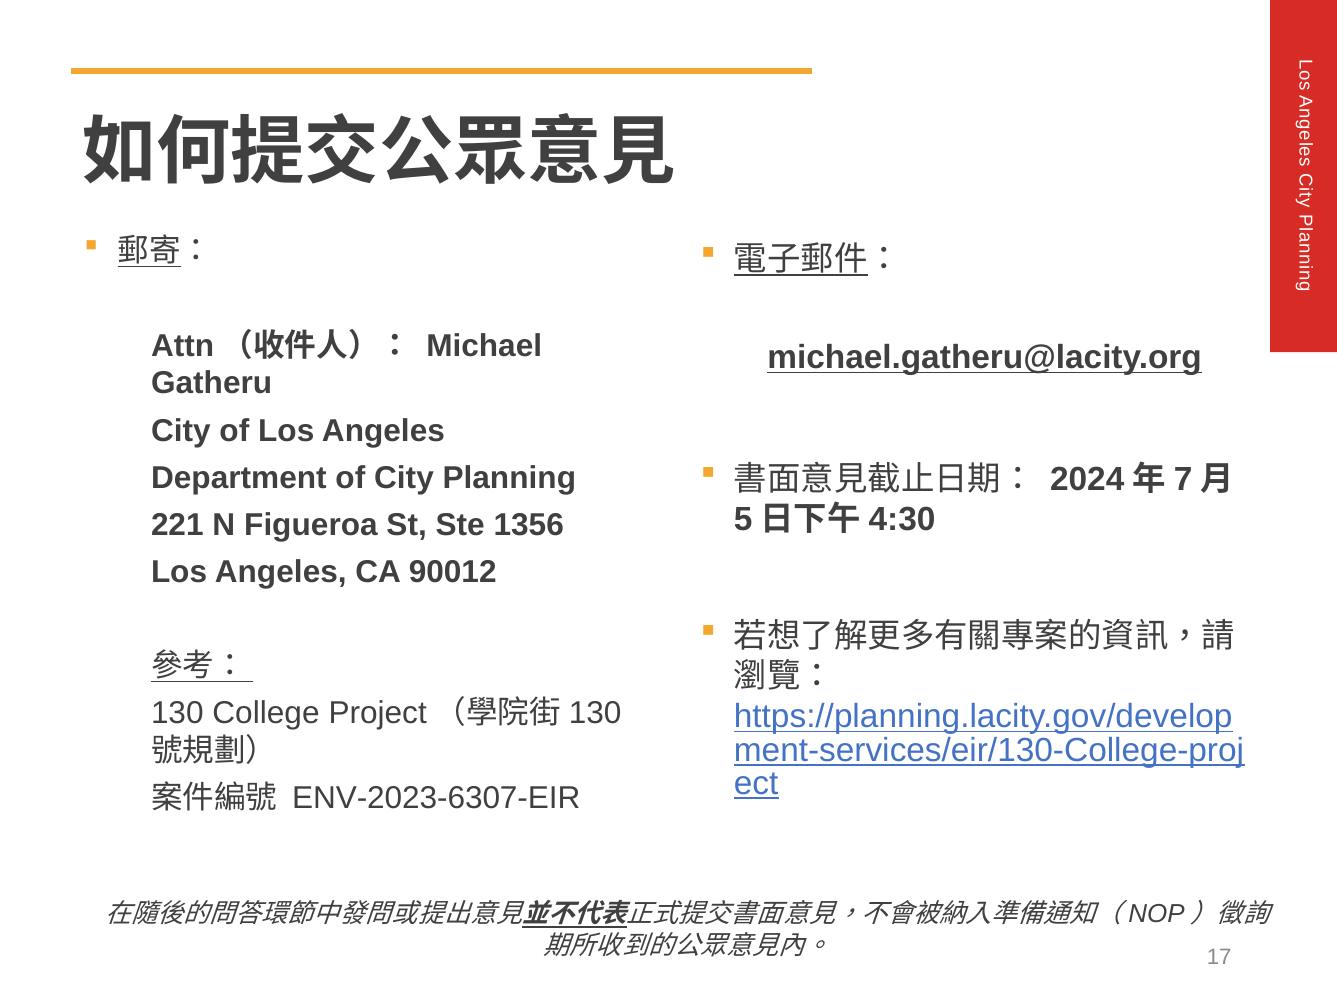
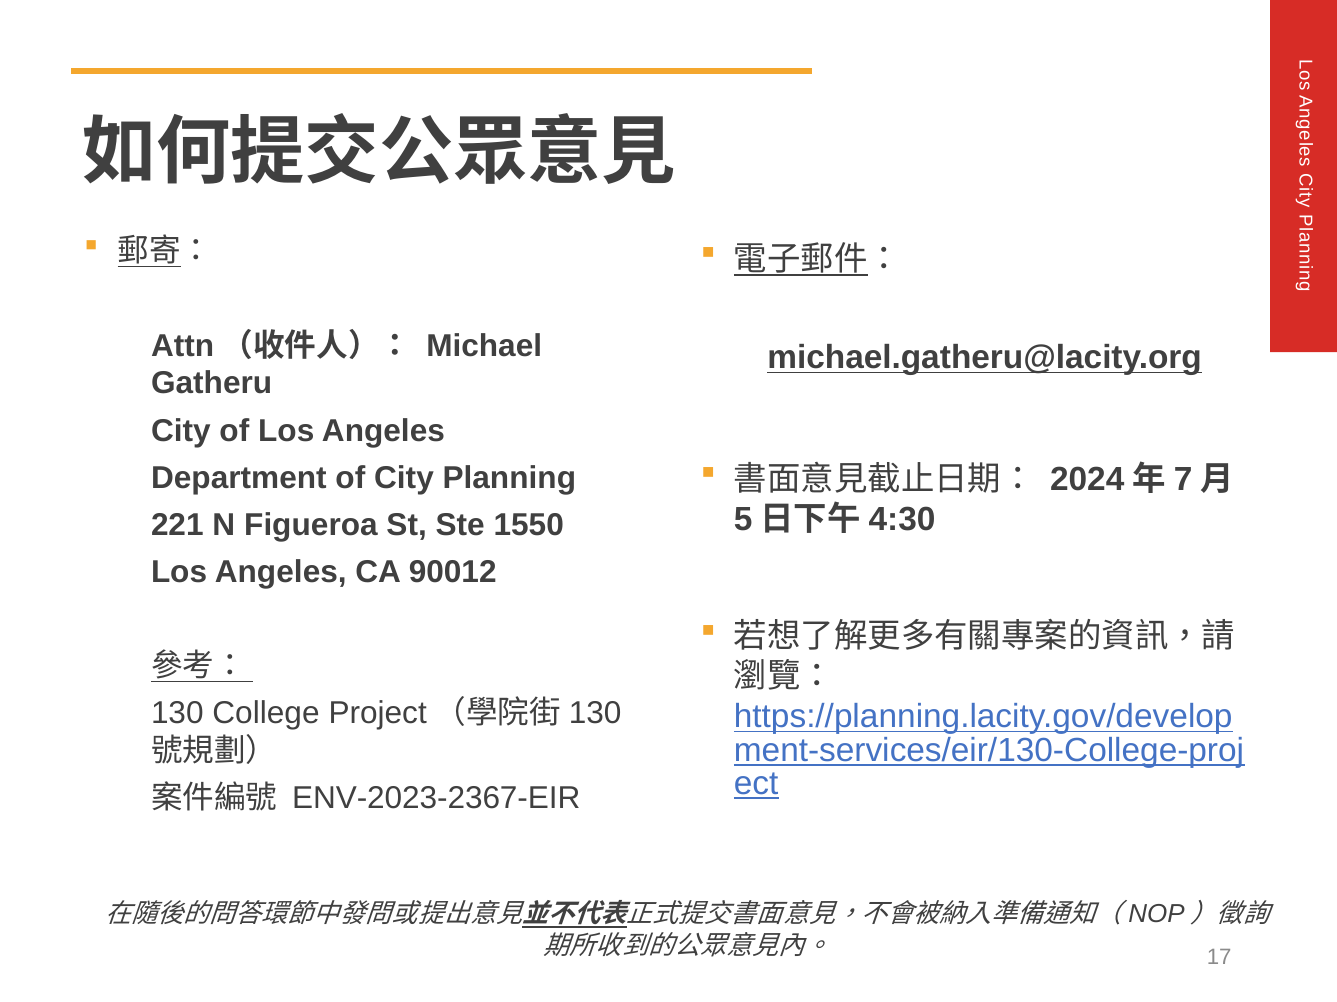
1356: 1356 -> 1550 (529, 525)
ENV-2023-6307-EIR: ENV-2023-6307-EIR -> ENV-2023-2367-EIR (436, 799)
